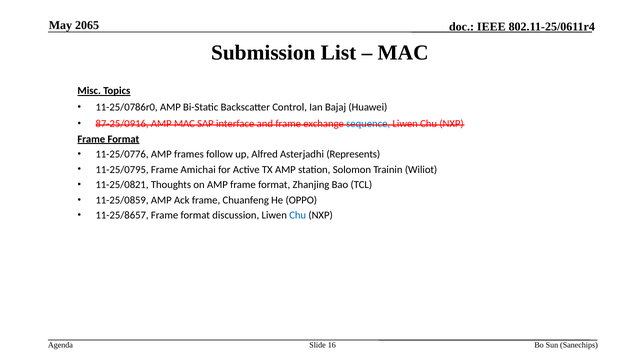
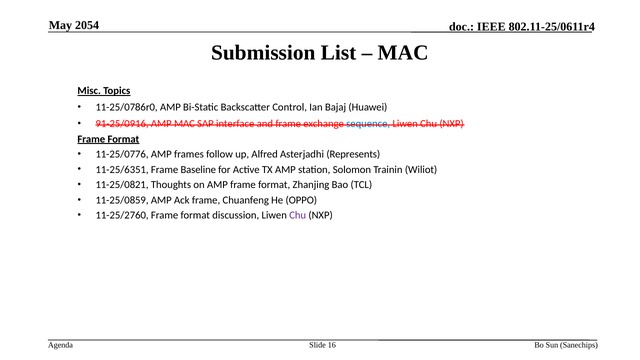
2065: 2065 -> 2054 (87, 25)
87-25/0916: 87-25/0916 -> 91-25/0916 (122, 124)
11-25/0795: 11-25/0795 -> 11-25/6351 (122, 170)
Amichai: Amichai -> Baseline (198, 170)
11-25/8657: 11-25/8657 -> 11-25/2760 (122, 215)
Chu colour: blue -> purple (298, 215)
